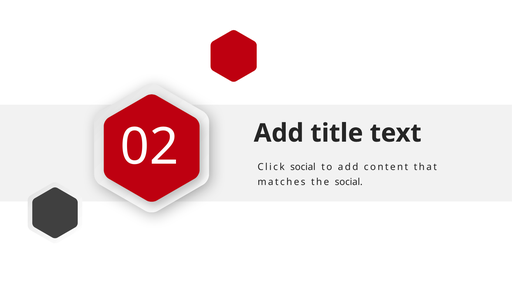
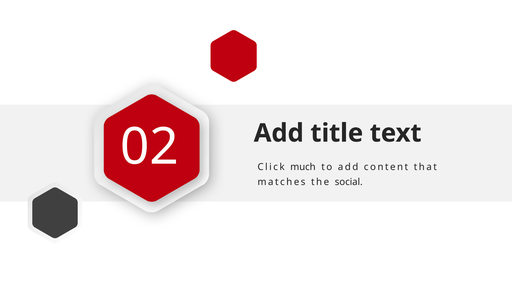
Click social: social -> much (303, 167)
